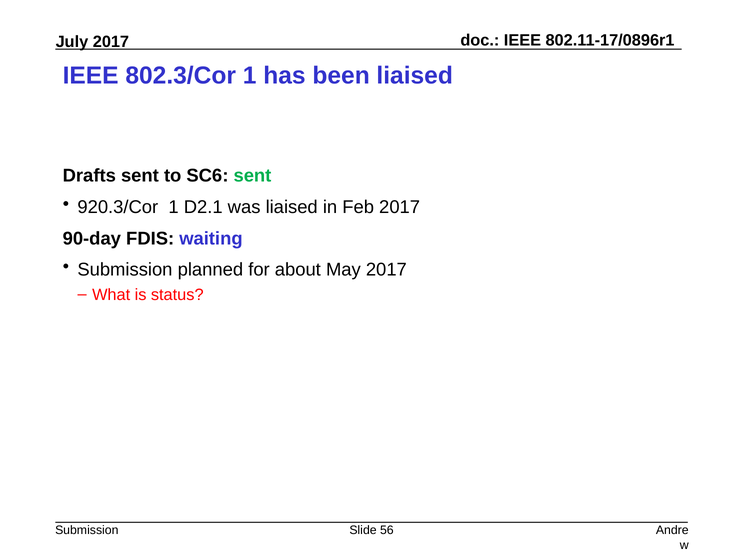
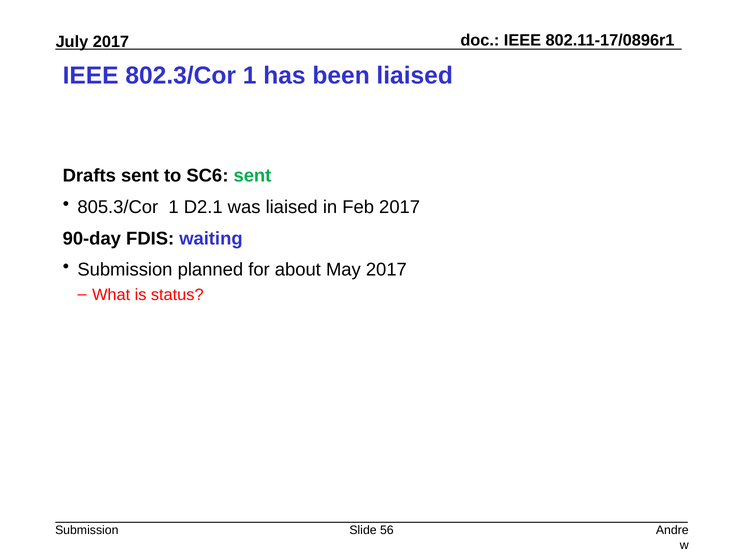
920.3/Cor: 920.3/Cor -> 805.3/Cor (118, 207)
